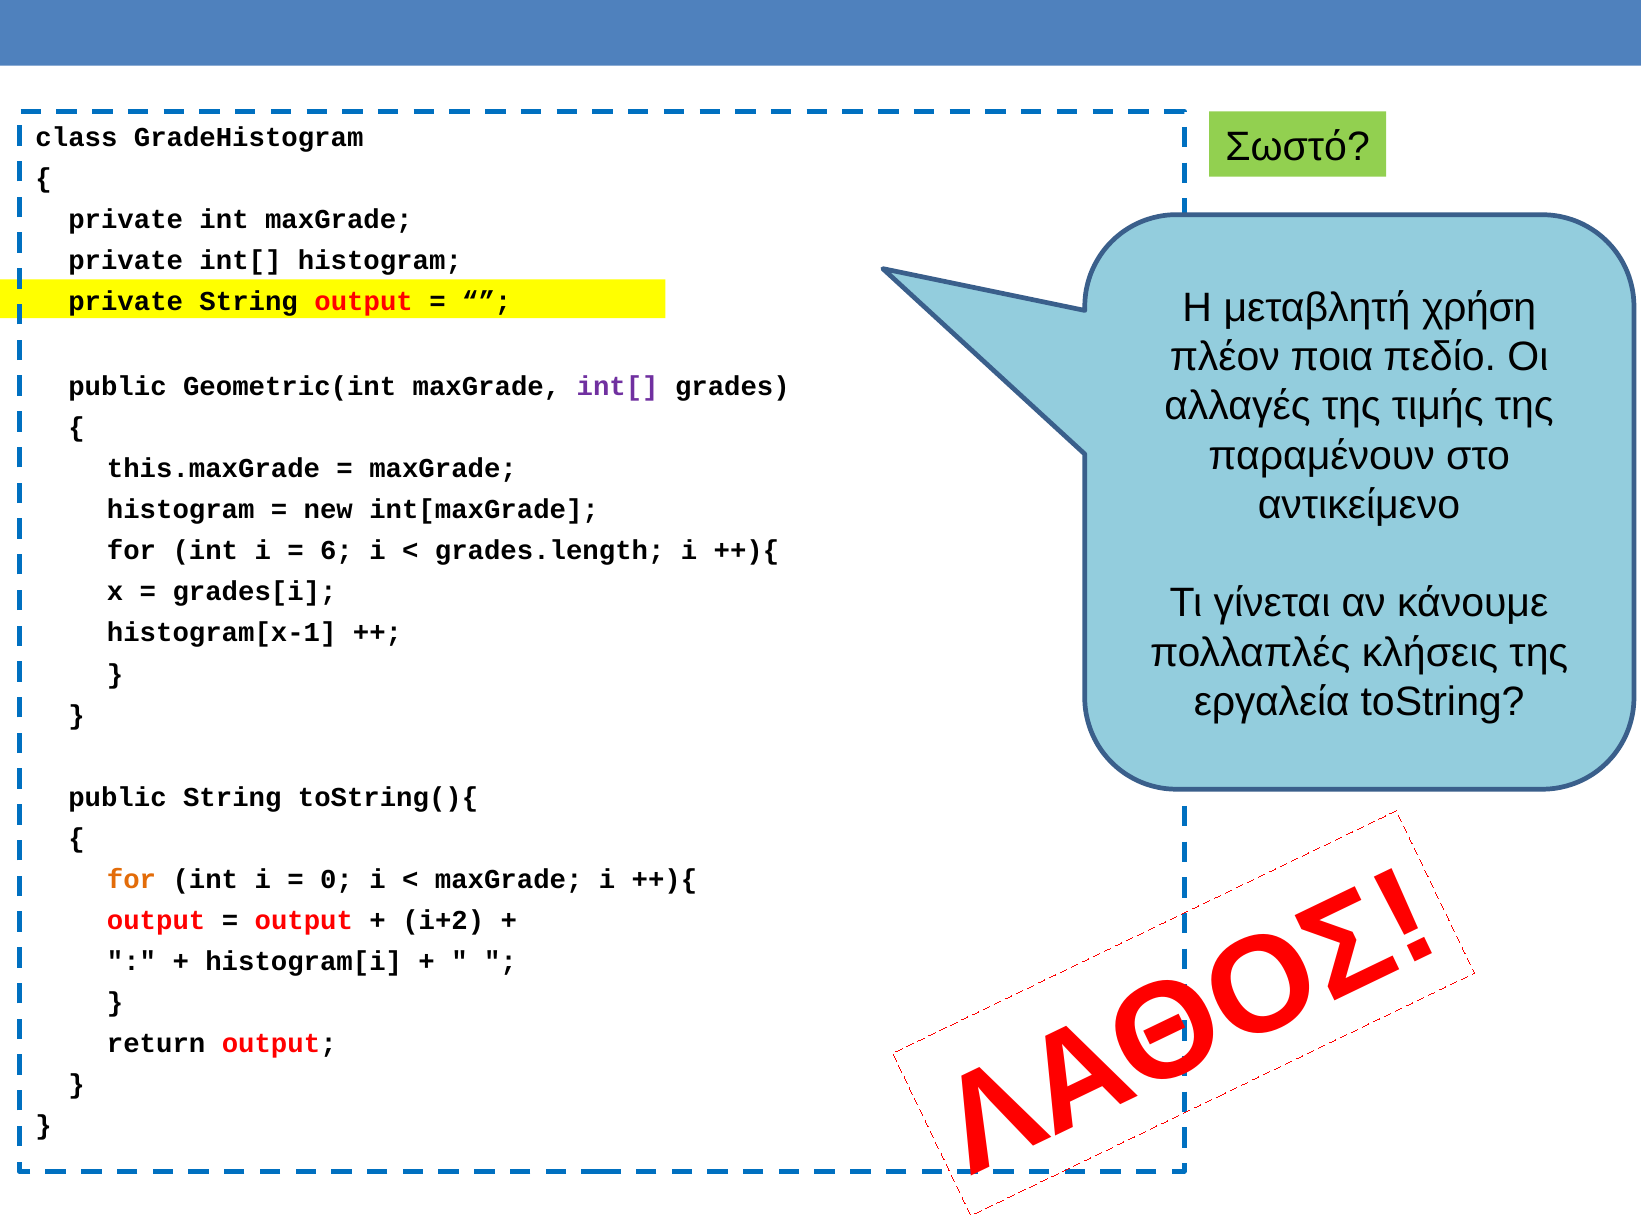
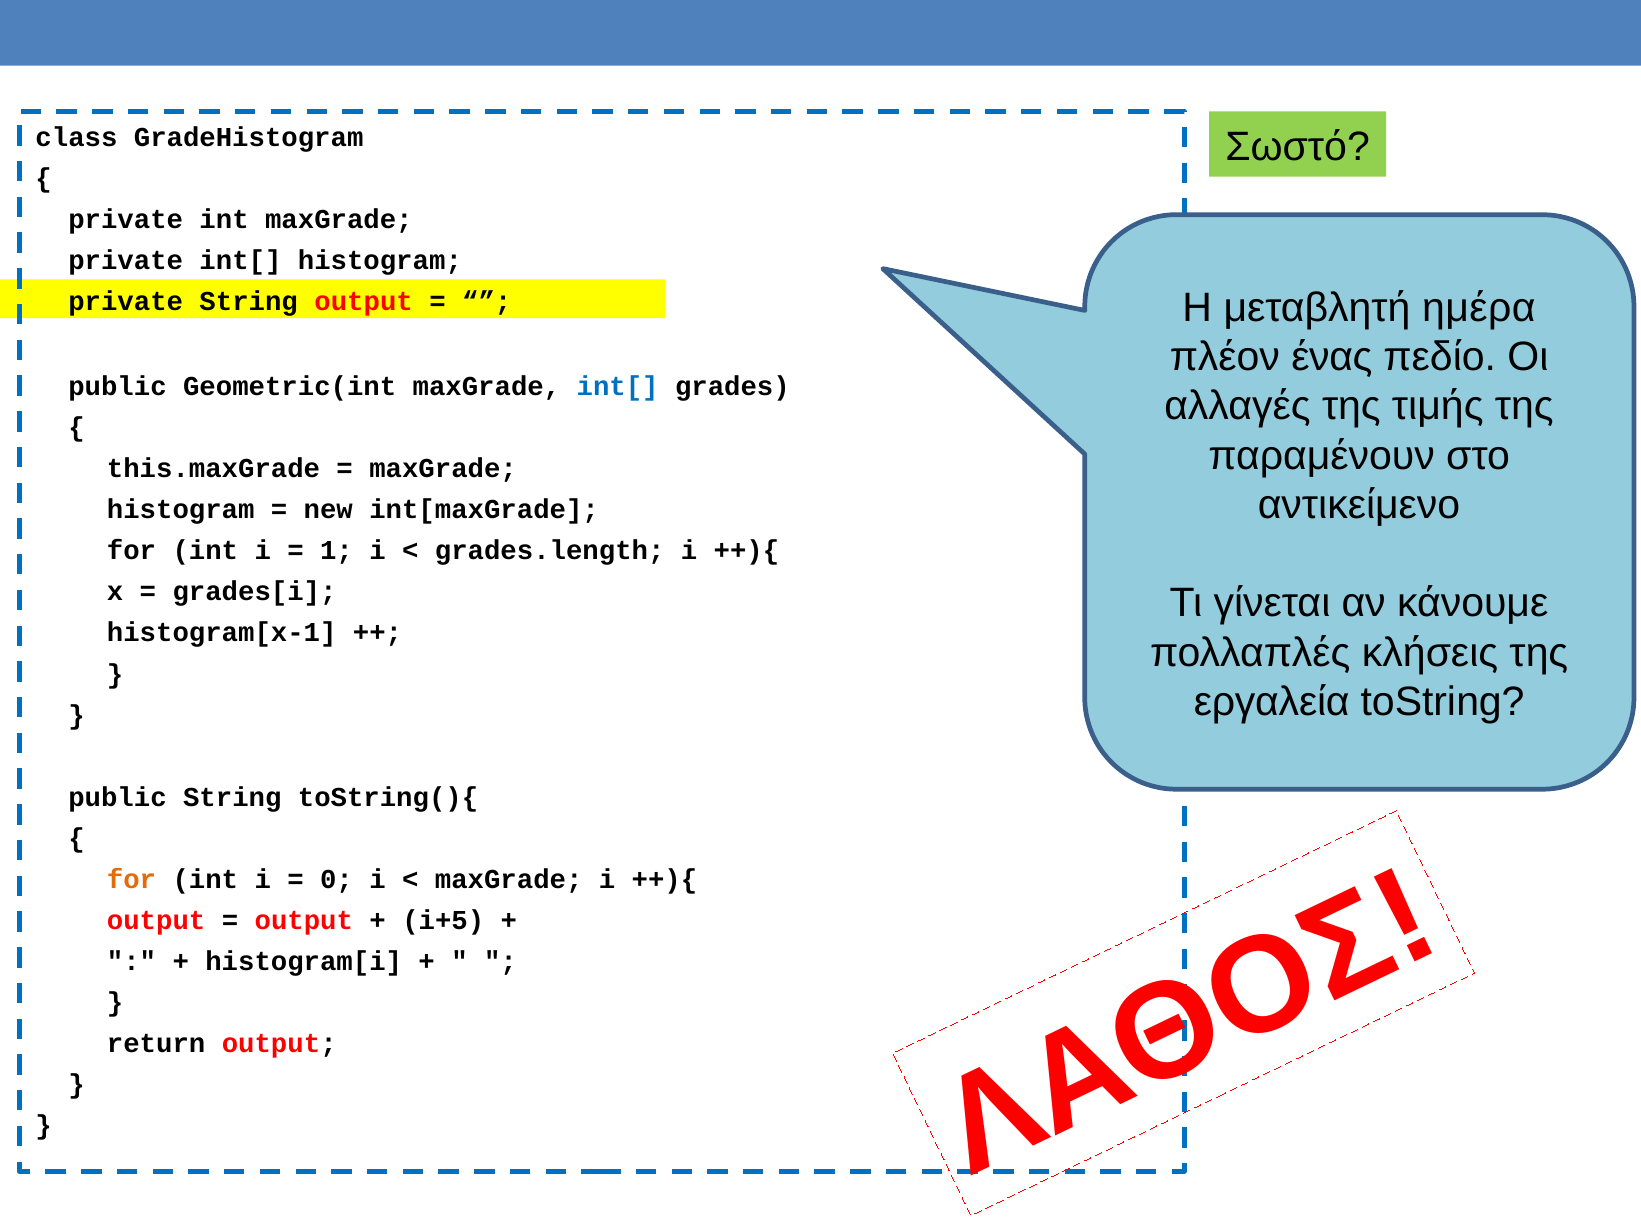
χρήση: χρήση -> ημέρα (1479, 308)
ποια: ποια -> ένας (1332, 357)
int[ colour: purple -> blue (618, 387)
6: 6 -> 1 (336, 551)
i+2: i+2 -> i+5 (443, 920)
